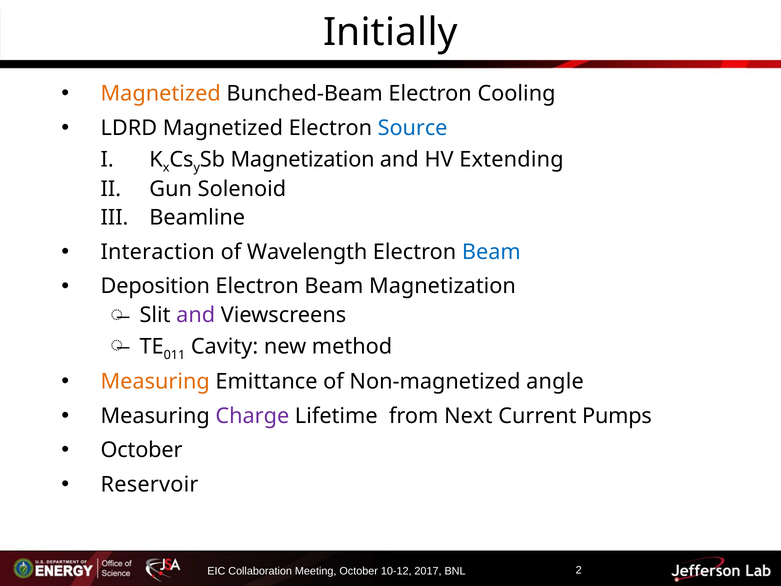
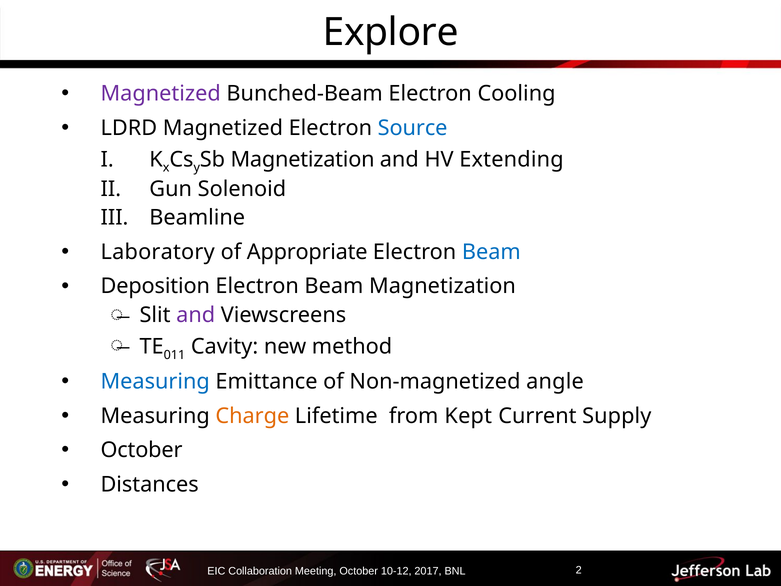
Initially: Initially -> Explore (391, 32)
Magnetized colour: orange -> purple (161, 94)
Interaction: Interaction -> Laboratory (158, 252)
Wavelength: Wavelength -> Appropriate (307, 252)
Measuring colour: orange -> blue (155, 381)
Charge colour: purple -> orange (252, 416)
Next: Next -> Kept (468, 416)
Pumps: Pumps -> Supply (617, 416)
Reservoir: Reservoir -> Distances (150, 484)
